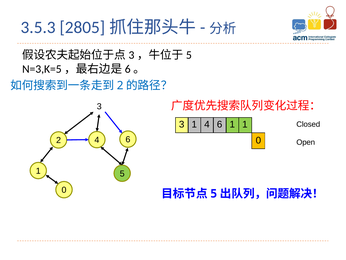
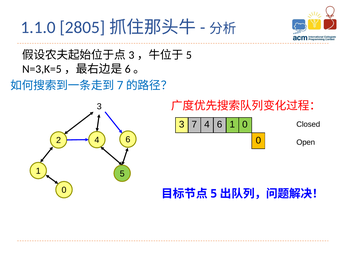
3.5.3: 3.5.3 -> 1.1.0 (38, 27)
2: 2 -> 7 (120, 85)
3 1: 1 -> 7 (194, 124)
1 1: 1 -> 0 (245, 124)
